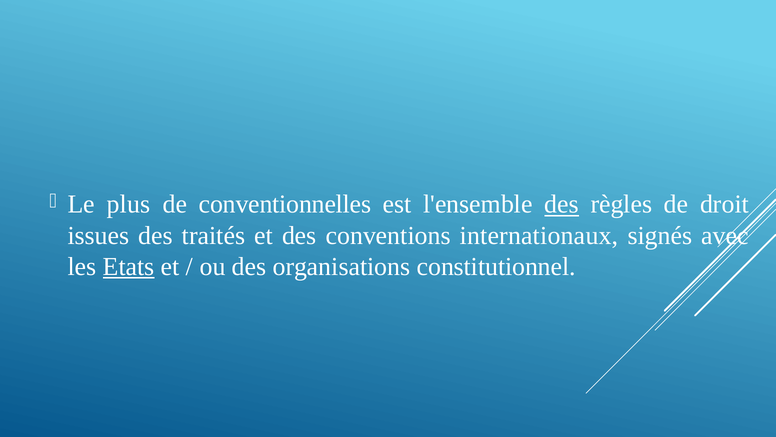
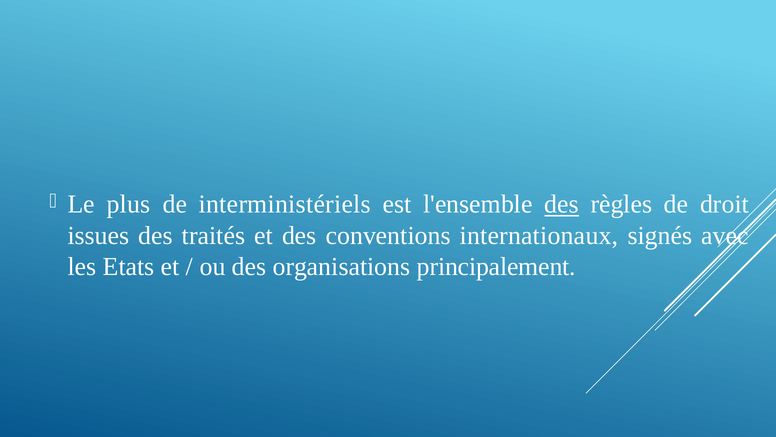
conventionnelles: conventionnelles -> interministériels (285, 204)
Etats underline: present -> none (129, 266)
constitutionnel: constitutionnel -> principalement (496, 266)
